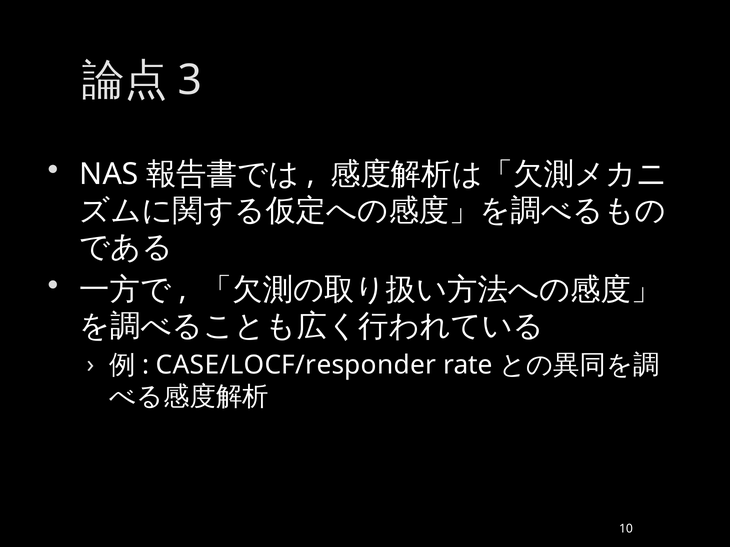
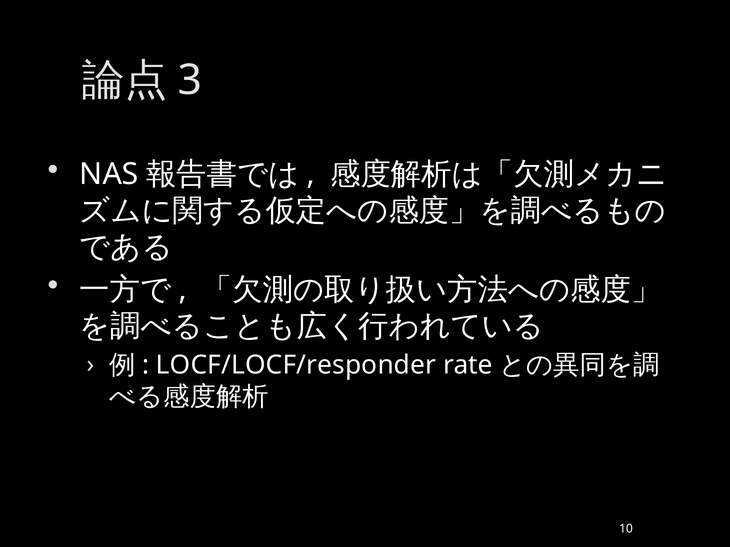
CASE/LOCF/responder: CASE/LOCF/responder -> LOCF/LOCF/responder (296, 365)
